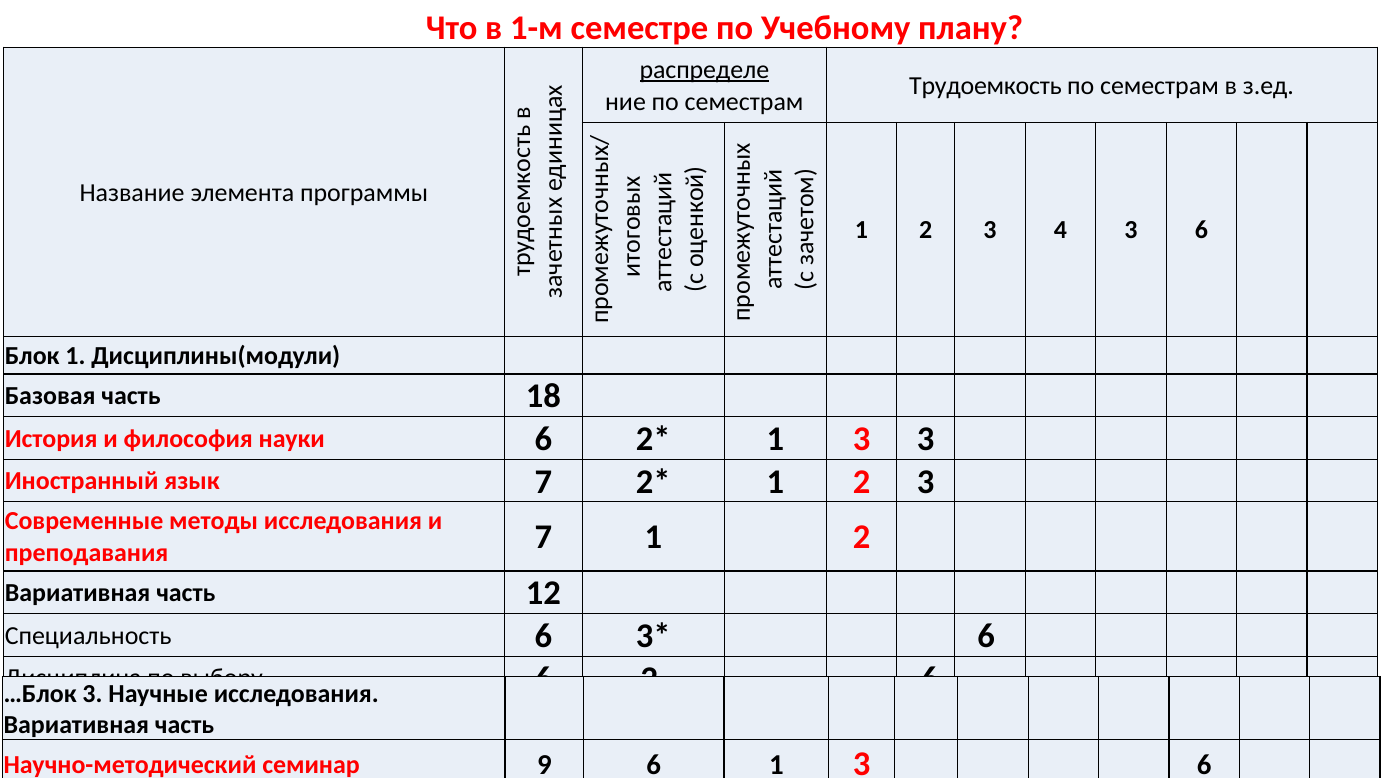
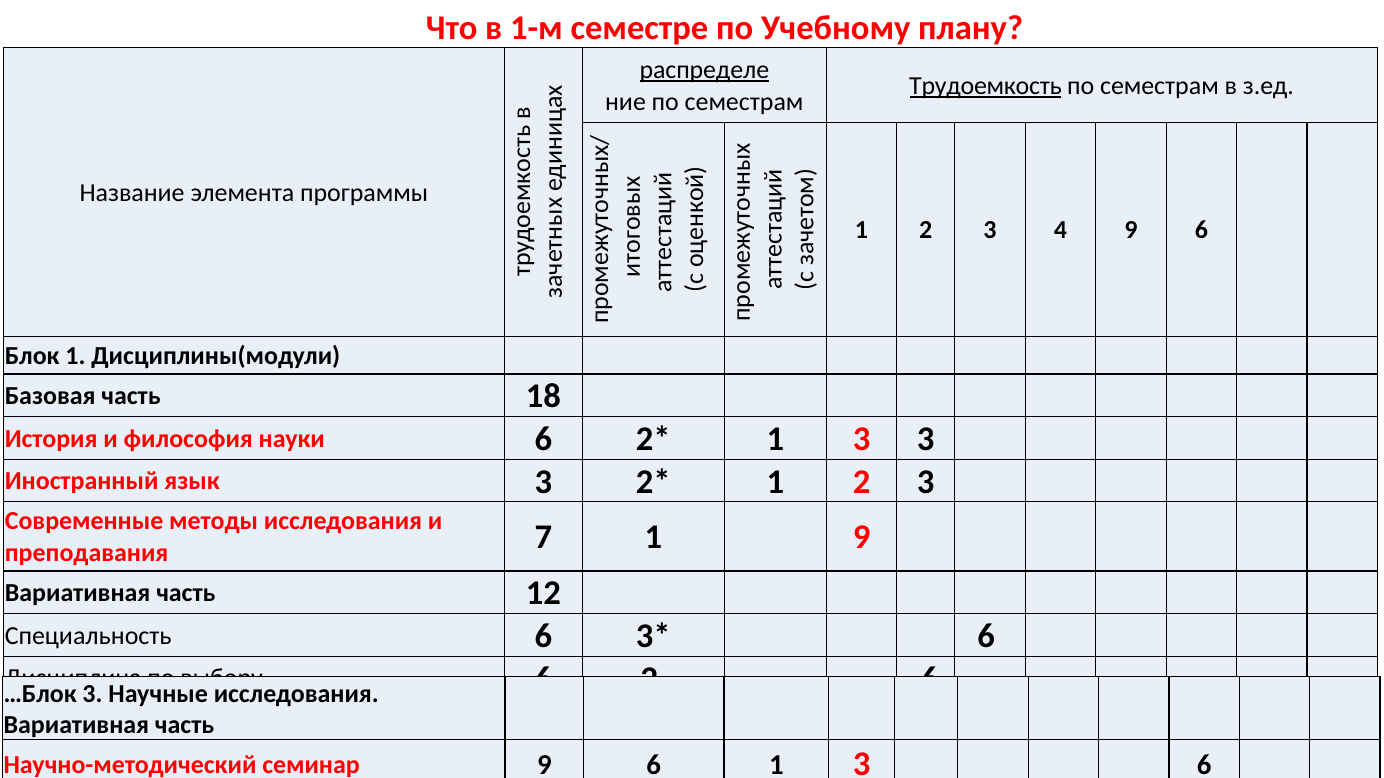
Трудоемкость underline: none -> present (986, 86)
4 3: 3 -> 9 (1131, 231)
язык 7: 7 -> 3 (543, 482)
7 1 2: 2 -> 9 (862, 538)
